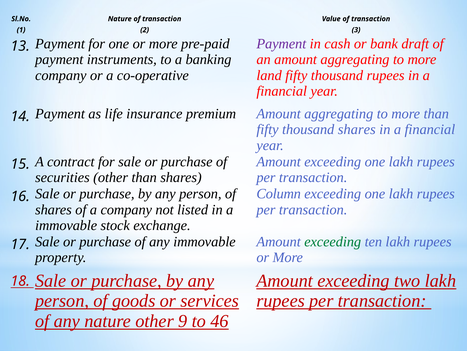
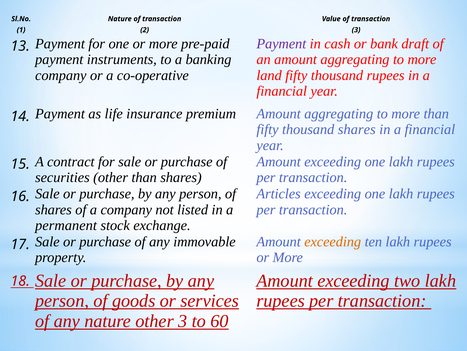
Column: Column -> Articles (279, 193)
immovable: immovable -> permanent (66, 225)
exceeding colour: green -> orange (333, 241)
other 9: 9 -> 3 (183, 320)
46: 46 -> 60 (220, 320)
